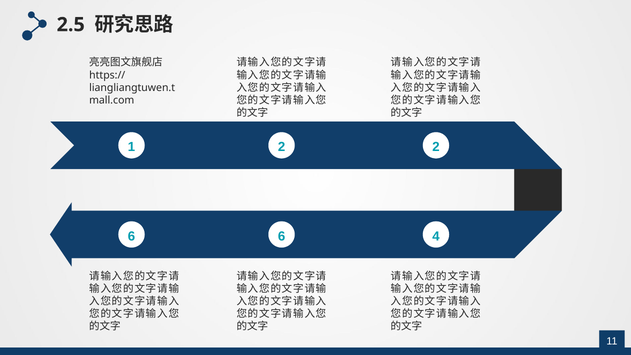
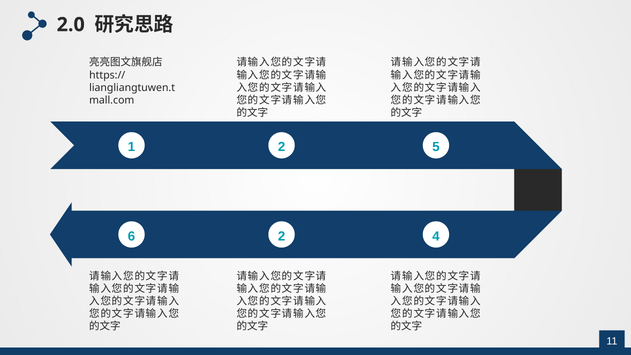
2.5: 2.5 -> 2.0 (71, 25)
2 2: 2 -> 5 (436, 147)
6 6: 6 -> 2 (282, 236)
